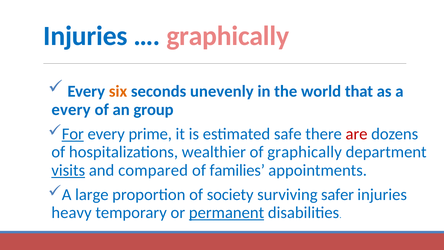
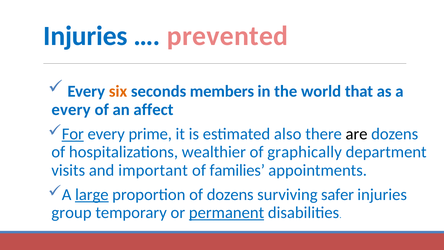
graphically: graphically -> prevented (228, 36)
unevenly: unevenly -> members (222, 91)
group: group -> affect (153, 110)
safe: safe -> also (288, 134)
are colour: red -> black (357, 134)
visits underline: present -> none (68, 170)
compared: compared -> important (153, 170)
large underline: none -> present (92, 194)
of society: society -> dozens (230, 194)
heavy: heavy -> group (72, 212)
